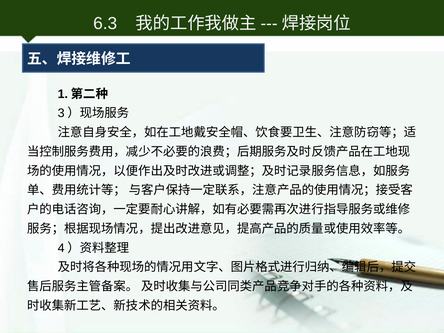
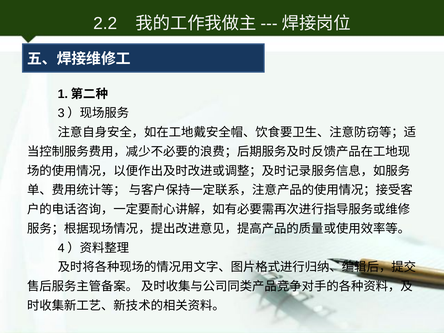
6.3: 6.3 -> 2.2 (105, 24)
